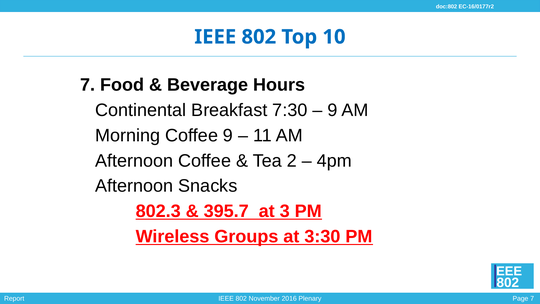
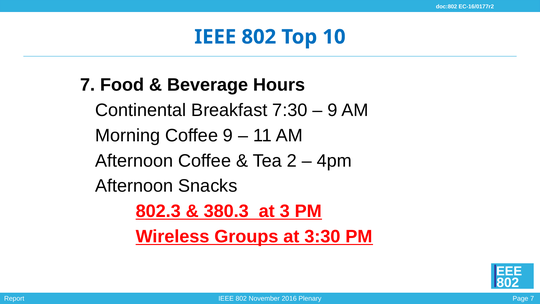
395.7: 395.7 -> 380.3 (226, 211)
